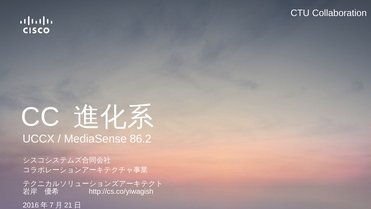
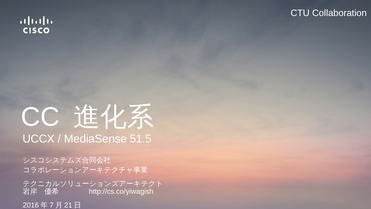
86.2: 86.2 -> 51.5 (141, 139)
